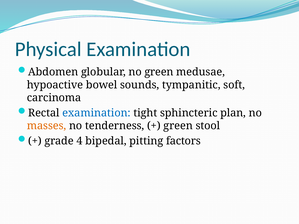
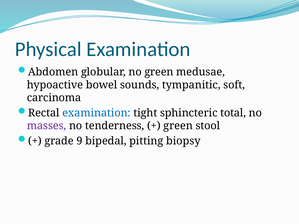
plan: plan -> total (233, 113)
masses colour: orange -> purple (47, 126)
4: 4 -> 9 (79, 141)
factors: factors -> biopsy (183, 141)
